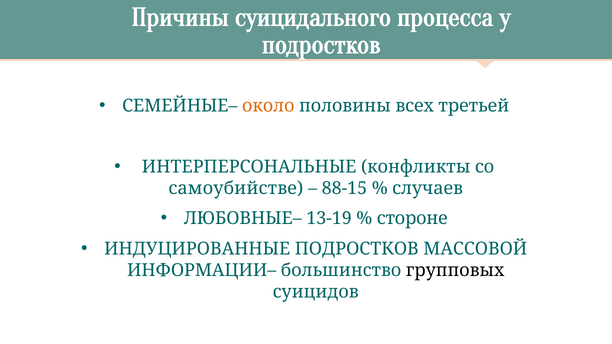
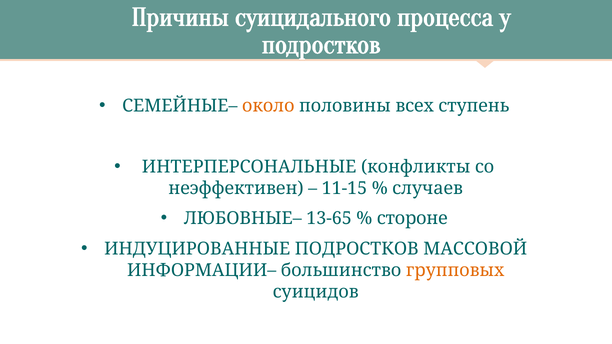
третьей: третьей -> ступень (474, 106)
самоубийстве: самоубийстве -> неэффективен (236, 188)
88-15: 88-15 -> 11-15 (344, 188)
13-19: 13-19 -> 13-65 (329, 219)
групповых colour: black -> orange (455, 270)
